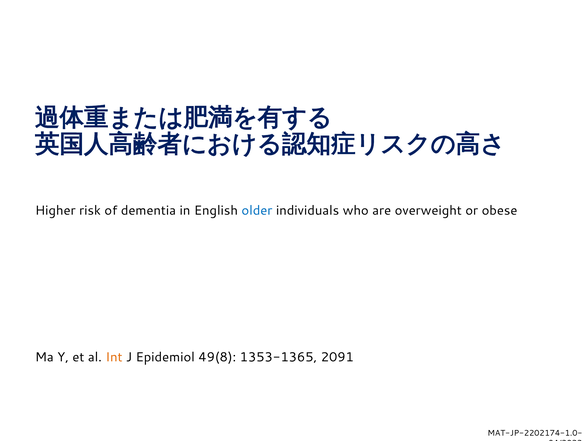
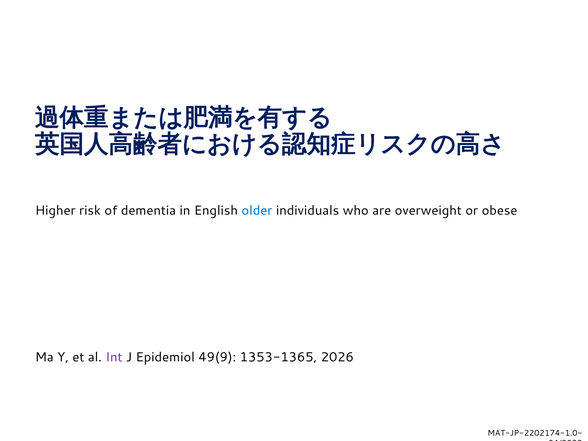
Int colour: orange -> purple (114, 357)
49(8: 49(8 -> 49(9 (217, 357)
2091: 2091 -> 2026 (337, 357)
